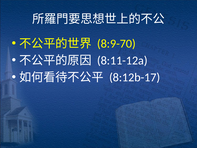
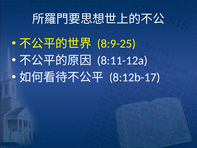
8:9-70: 8:9-70 -> 8:9-25 (116, 44)
